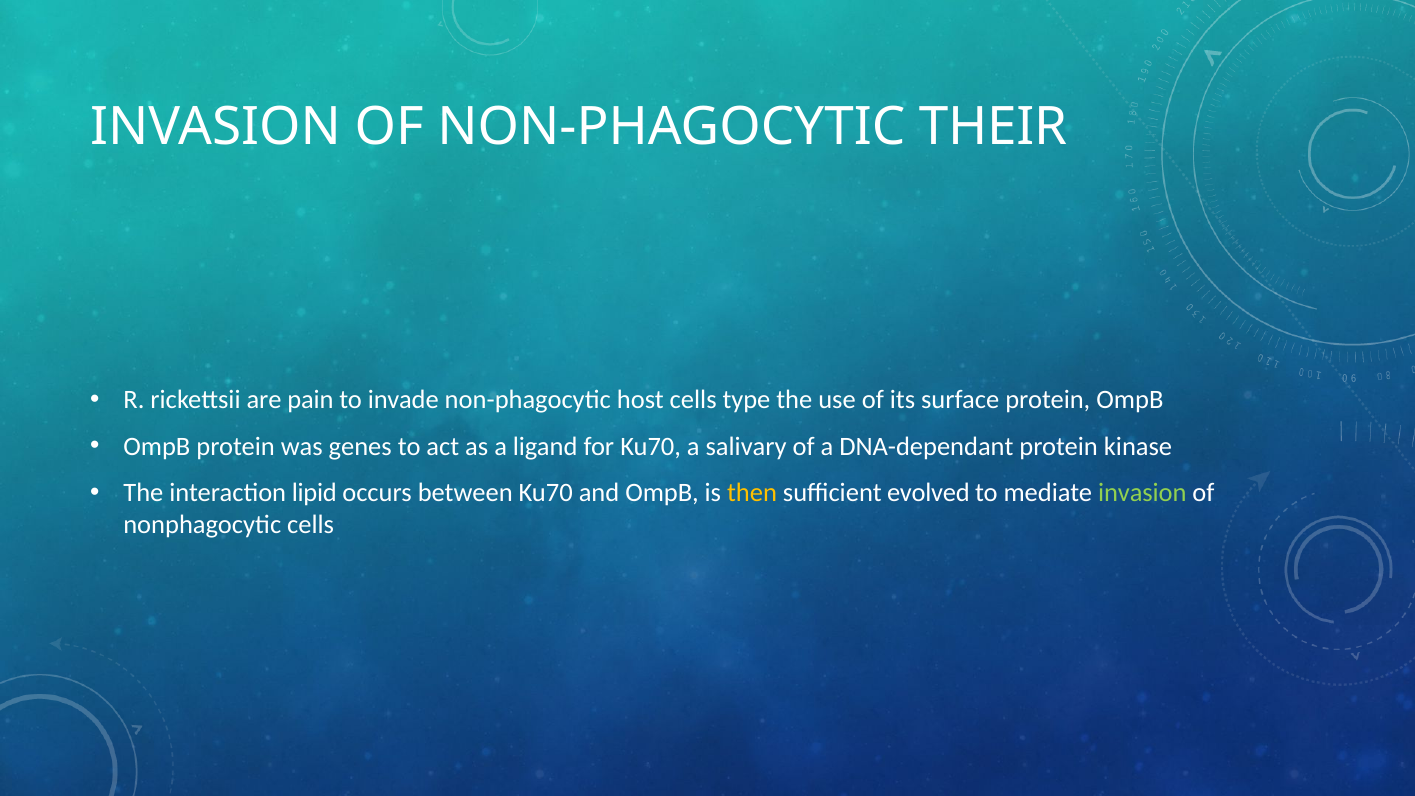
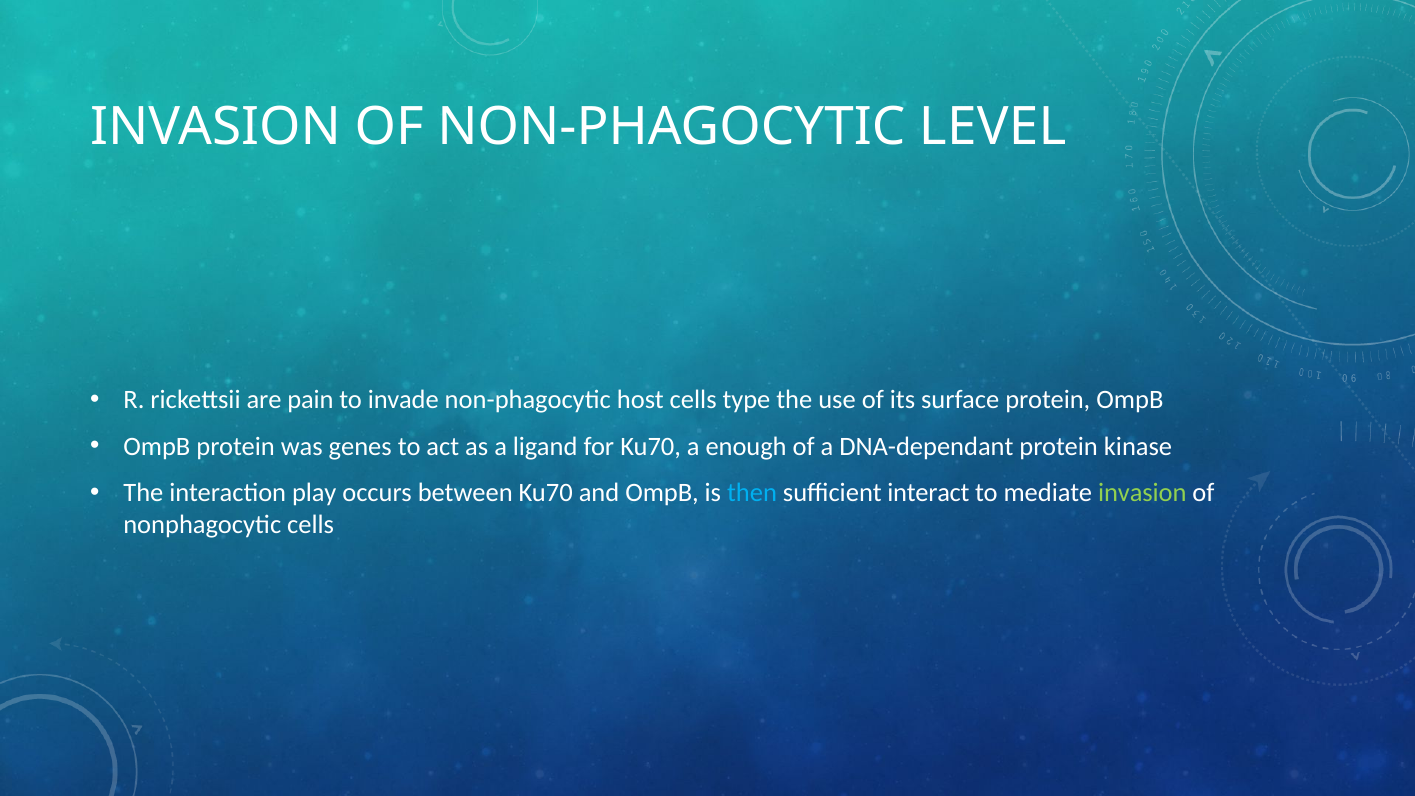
THEIR: THEIR -> LEVEL (993, 127)
salivary: salivary -> enough (746, 446)
lipid: lipid -> play (314, 493)
then colour: yellow -> light blue (752, 493)
evolved: evolved -> interact (928, 493)
